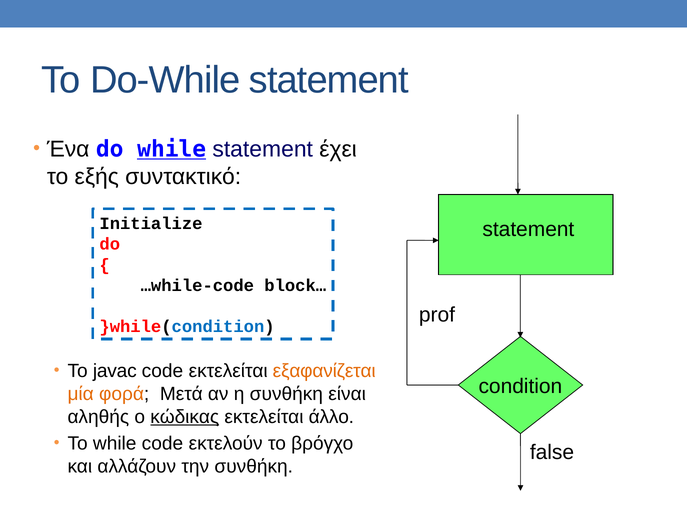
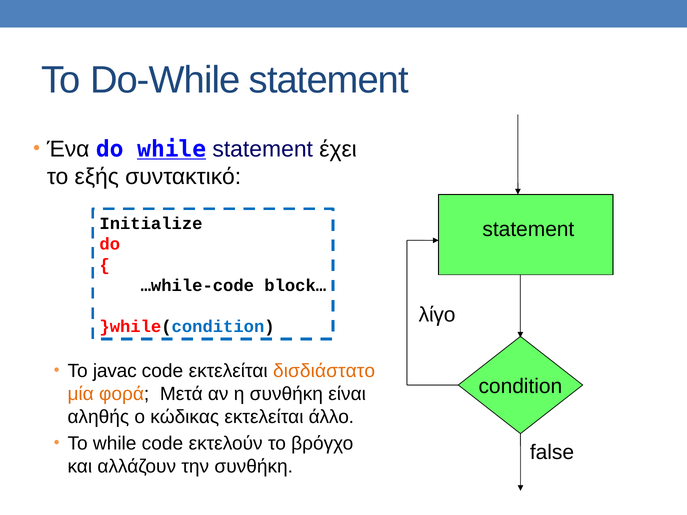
prof: prof -> λίγο (437, 315)
εξαφανίζεται: εξαφανίζεται -> δισδιάστατο (324, 371)
κώδικας underline: present -> none (185, 417)
